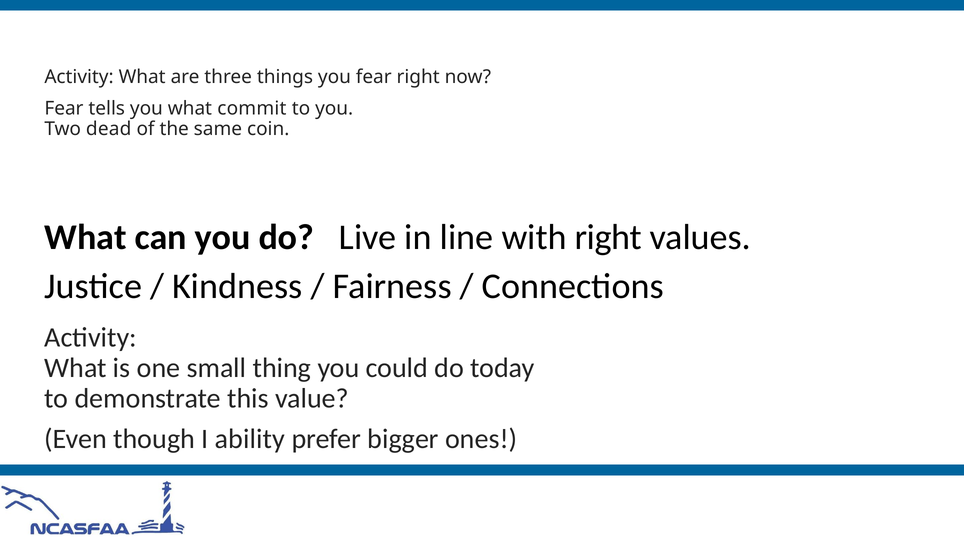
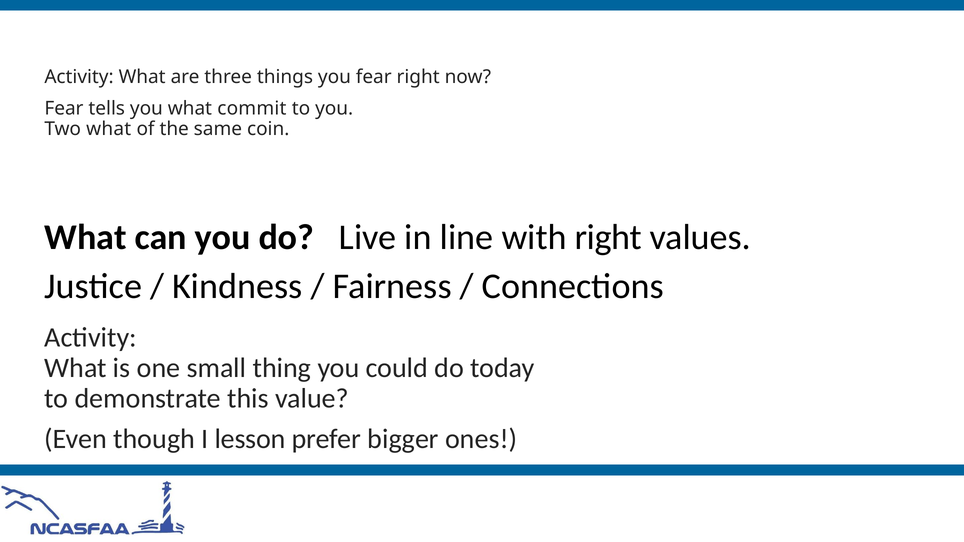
Two dead: dead -> what (109, 129)
ability: ability -> lesson (250, 439)
